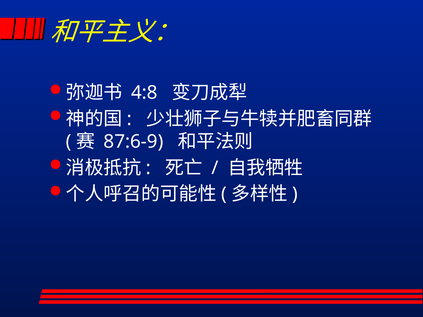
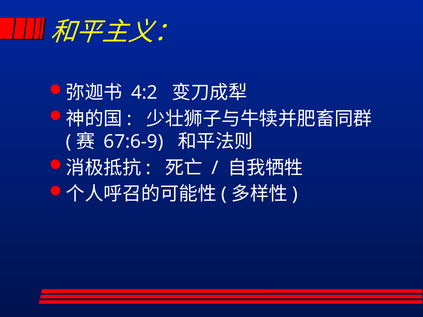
4:8: 4:8 -> 4:2 (144, 93)
87:6-9: 87:6-9 -> 67:6-9 (133, 142)
